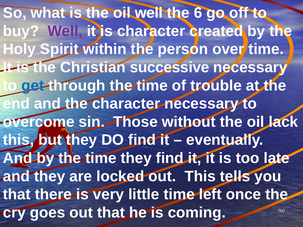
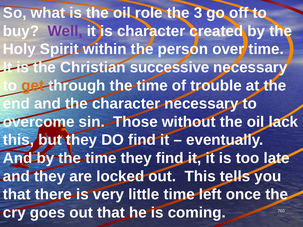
oil well: well -> role (149, 13)
6: 6 -> 3 (198, 13)
get colour: blue -> orange (33, 86)
